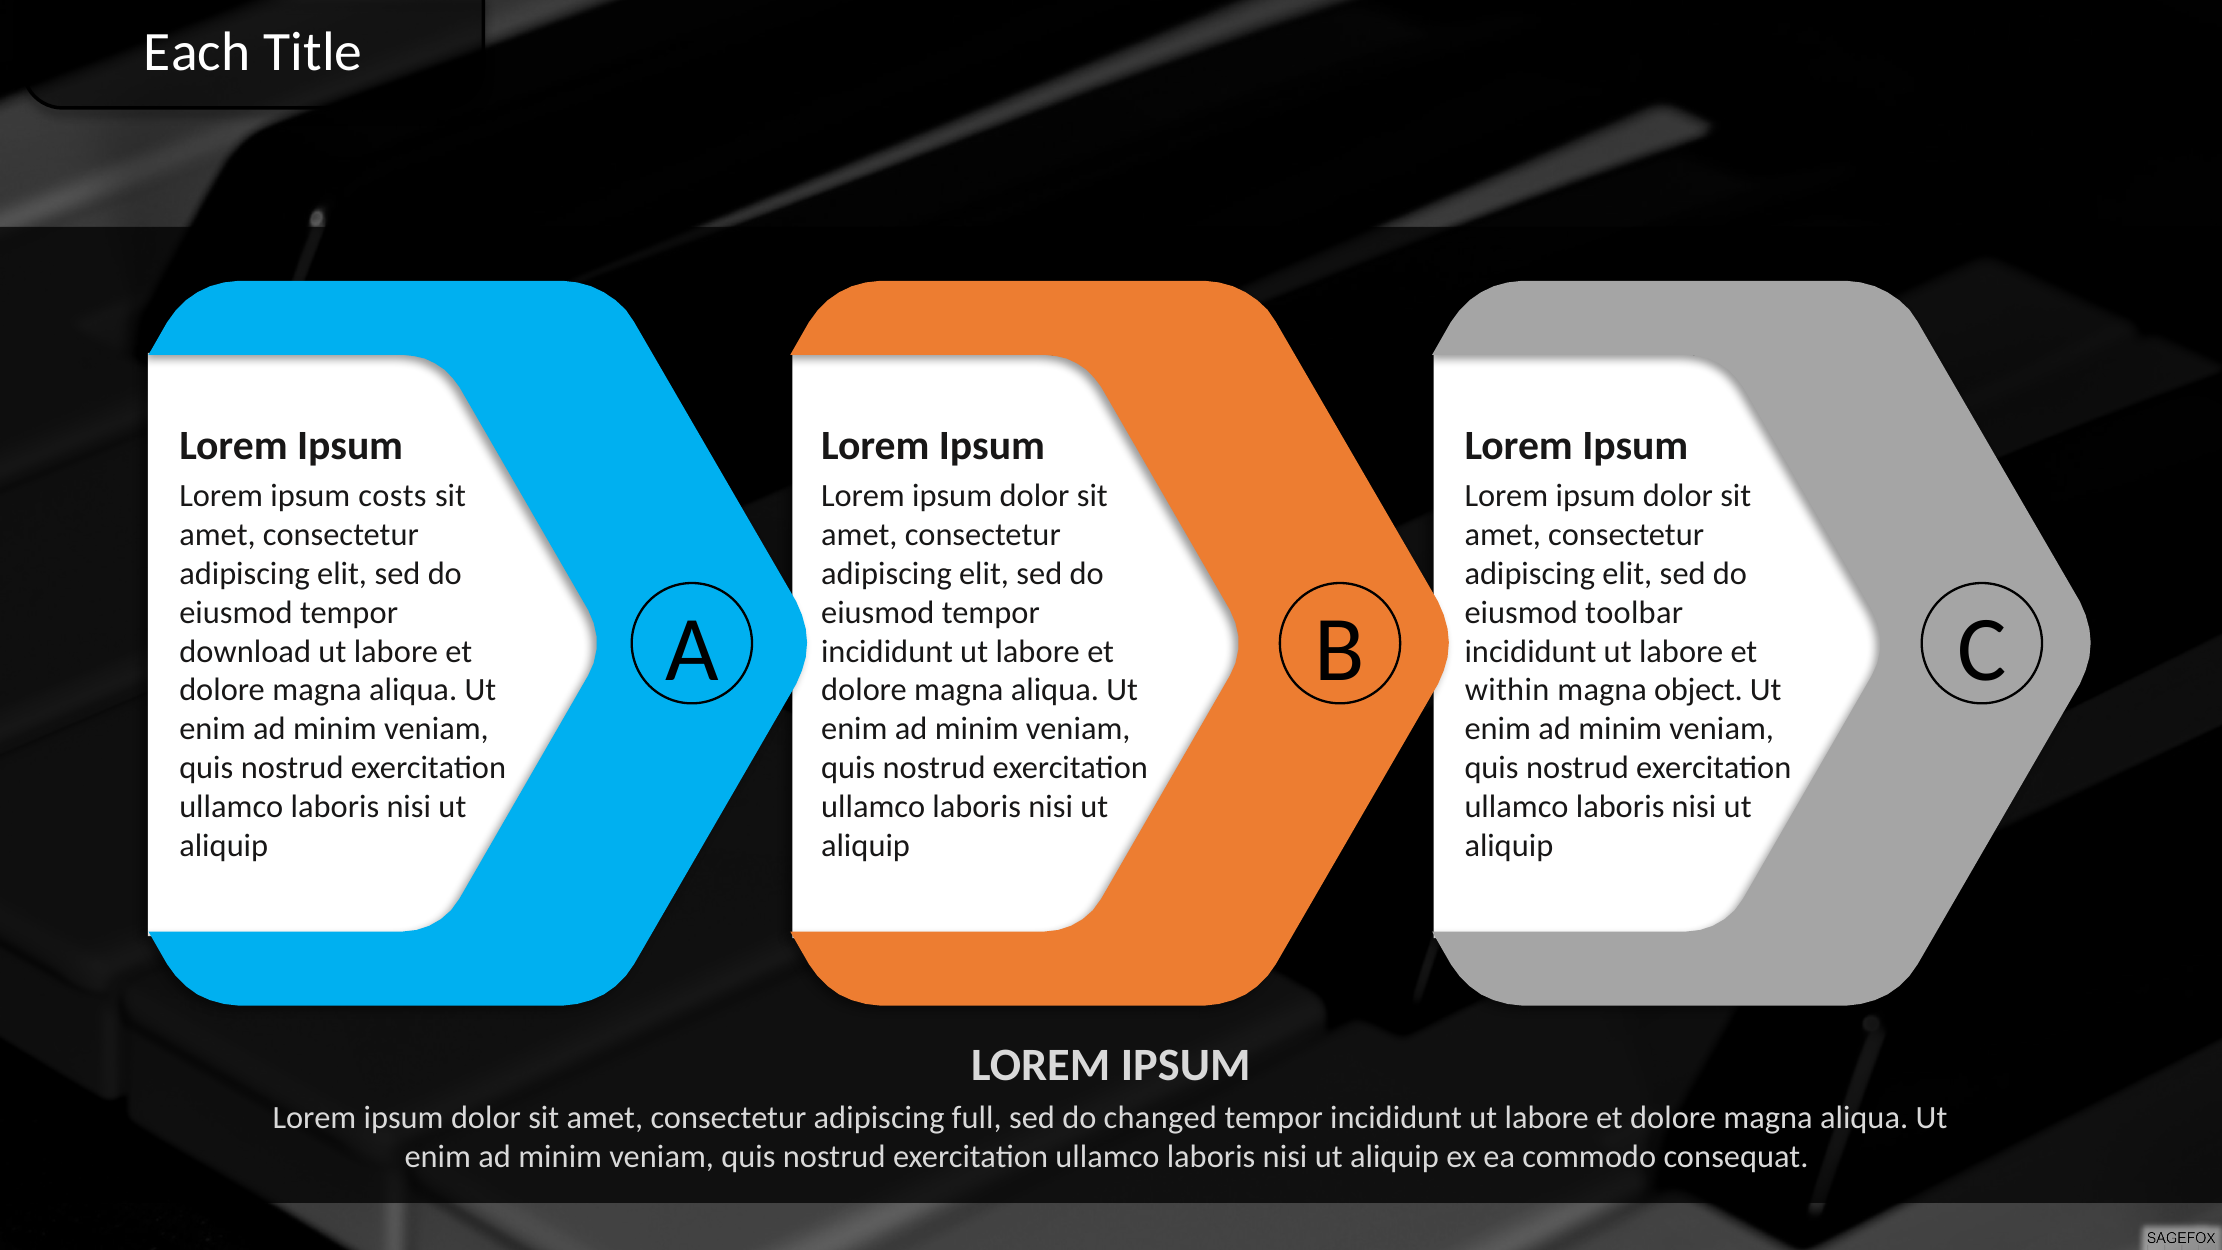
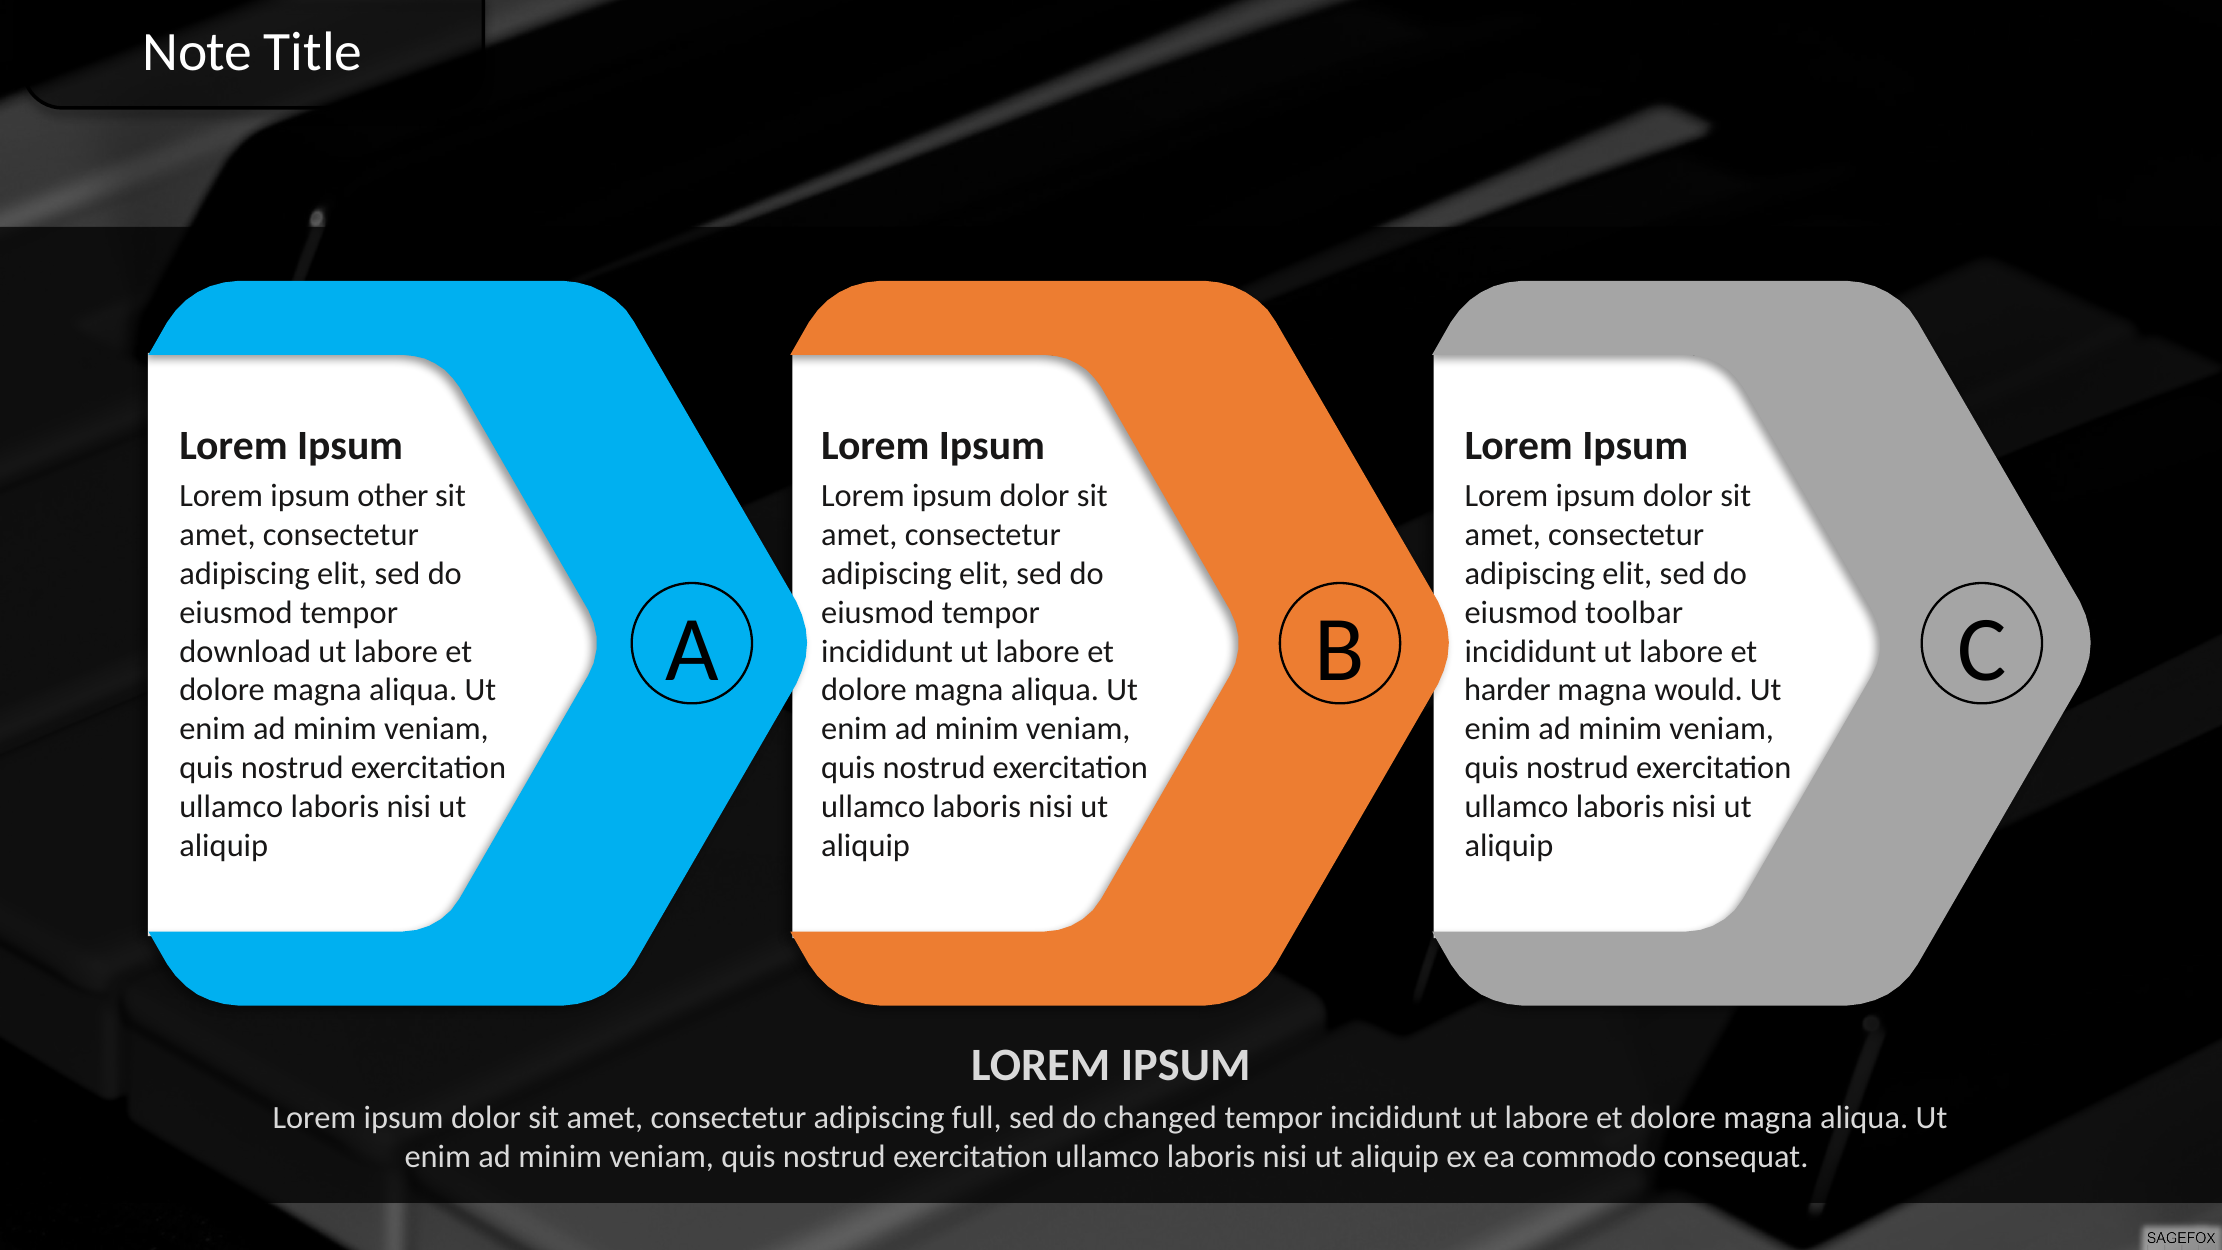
Each: Each -> Note (198, 52)
costs: costs -> other (393, 496)
within: within -> harder (1507, 690)
object: object -> would (1699, 690)
